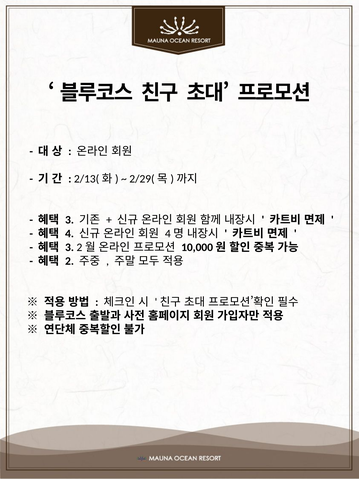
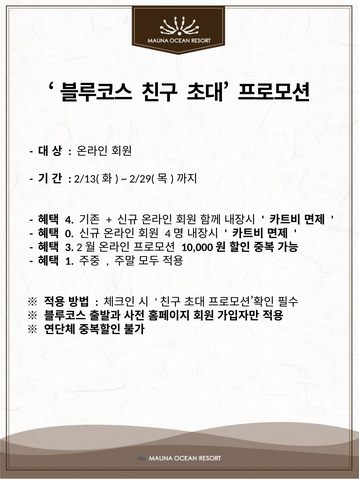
3: 3 -> 4 (70, 220)
4: 4 -> 0 (70, 233)
2: 2 -> 1 (70, 261)
